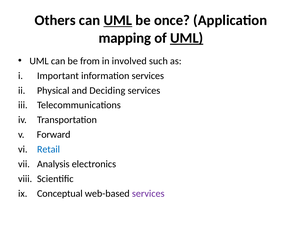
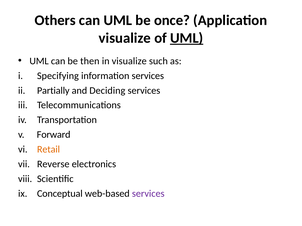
UML underline: present -> none (118, 20)
mapping: mapping -> visualize (125, 38)
from: from -> then (90, 61)
in involved: involved -> visualize (129, 61)
Important: Important -> Specifying (58, 76)
Physical: Physical -> Partially (53, 91)
Retail colour: blue -> orange (48, 150)
Analysis: Analysis -> Reverse (53, 164)
